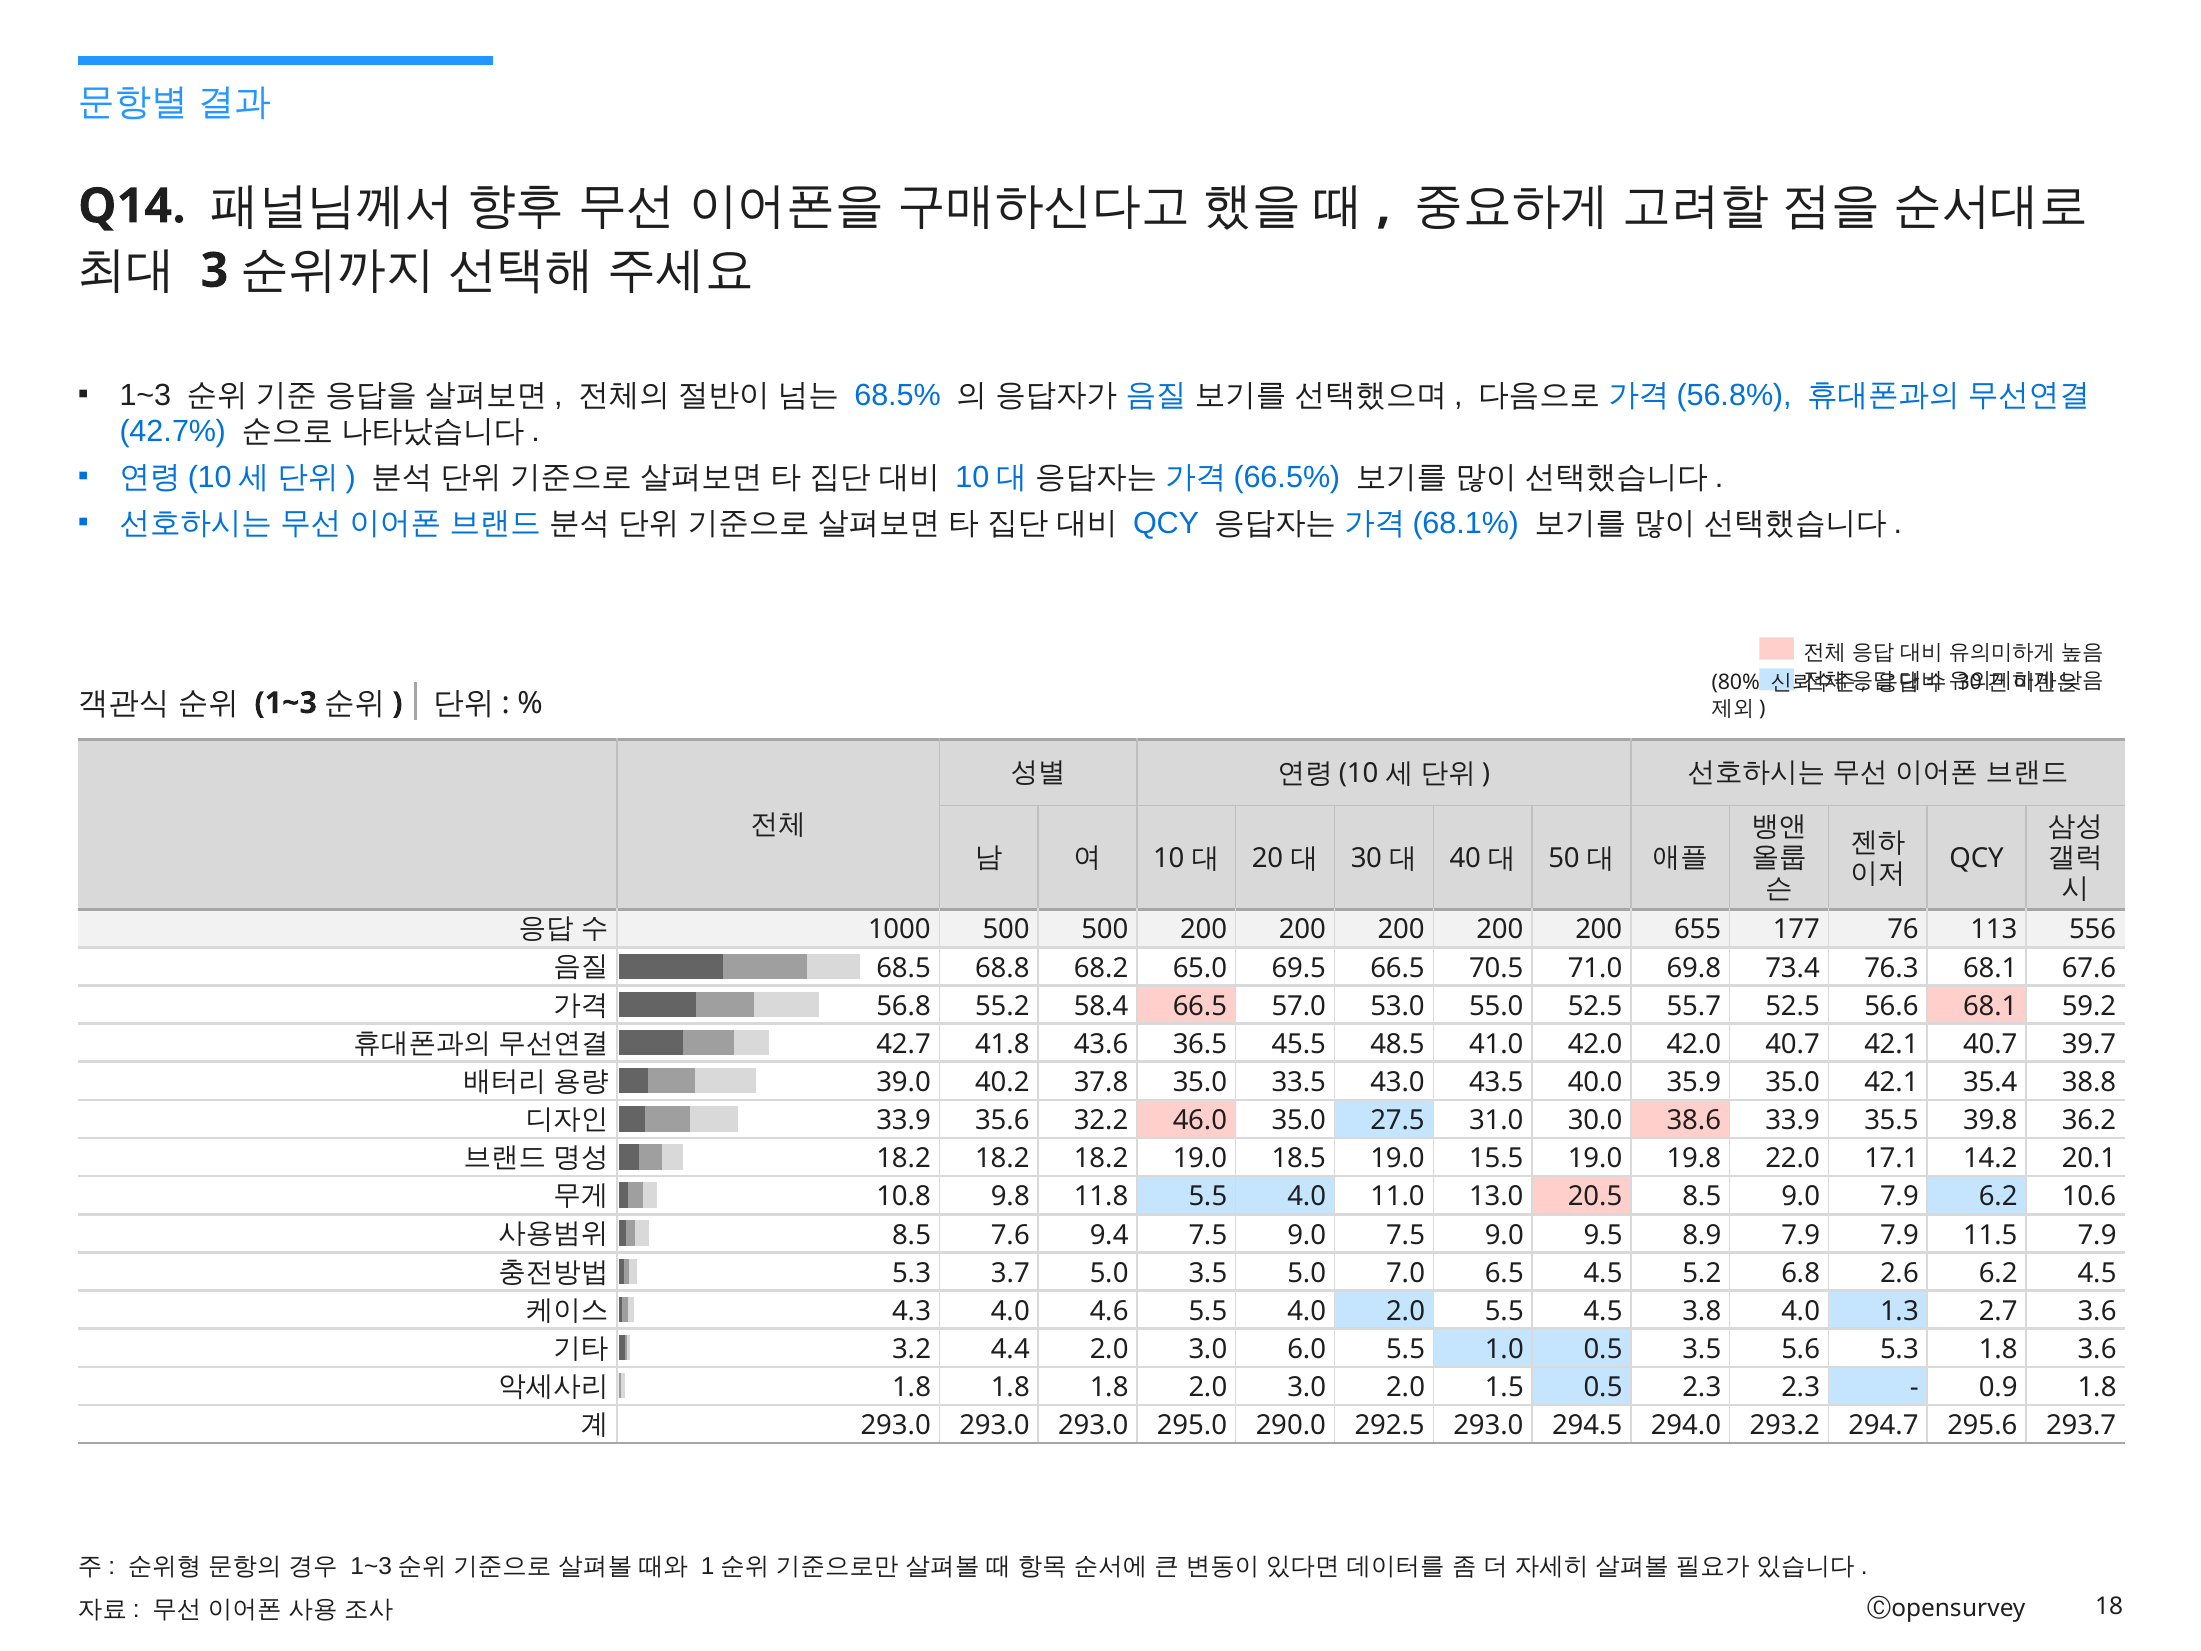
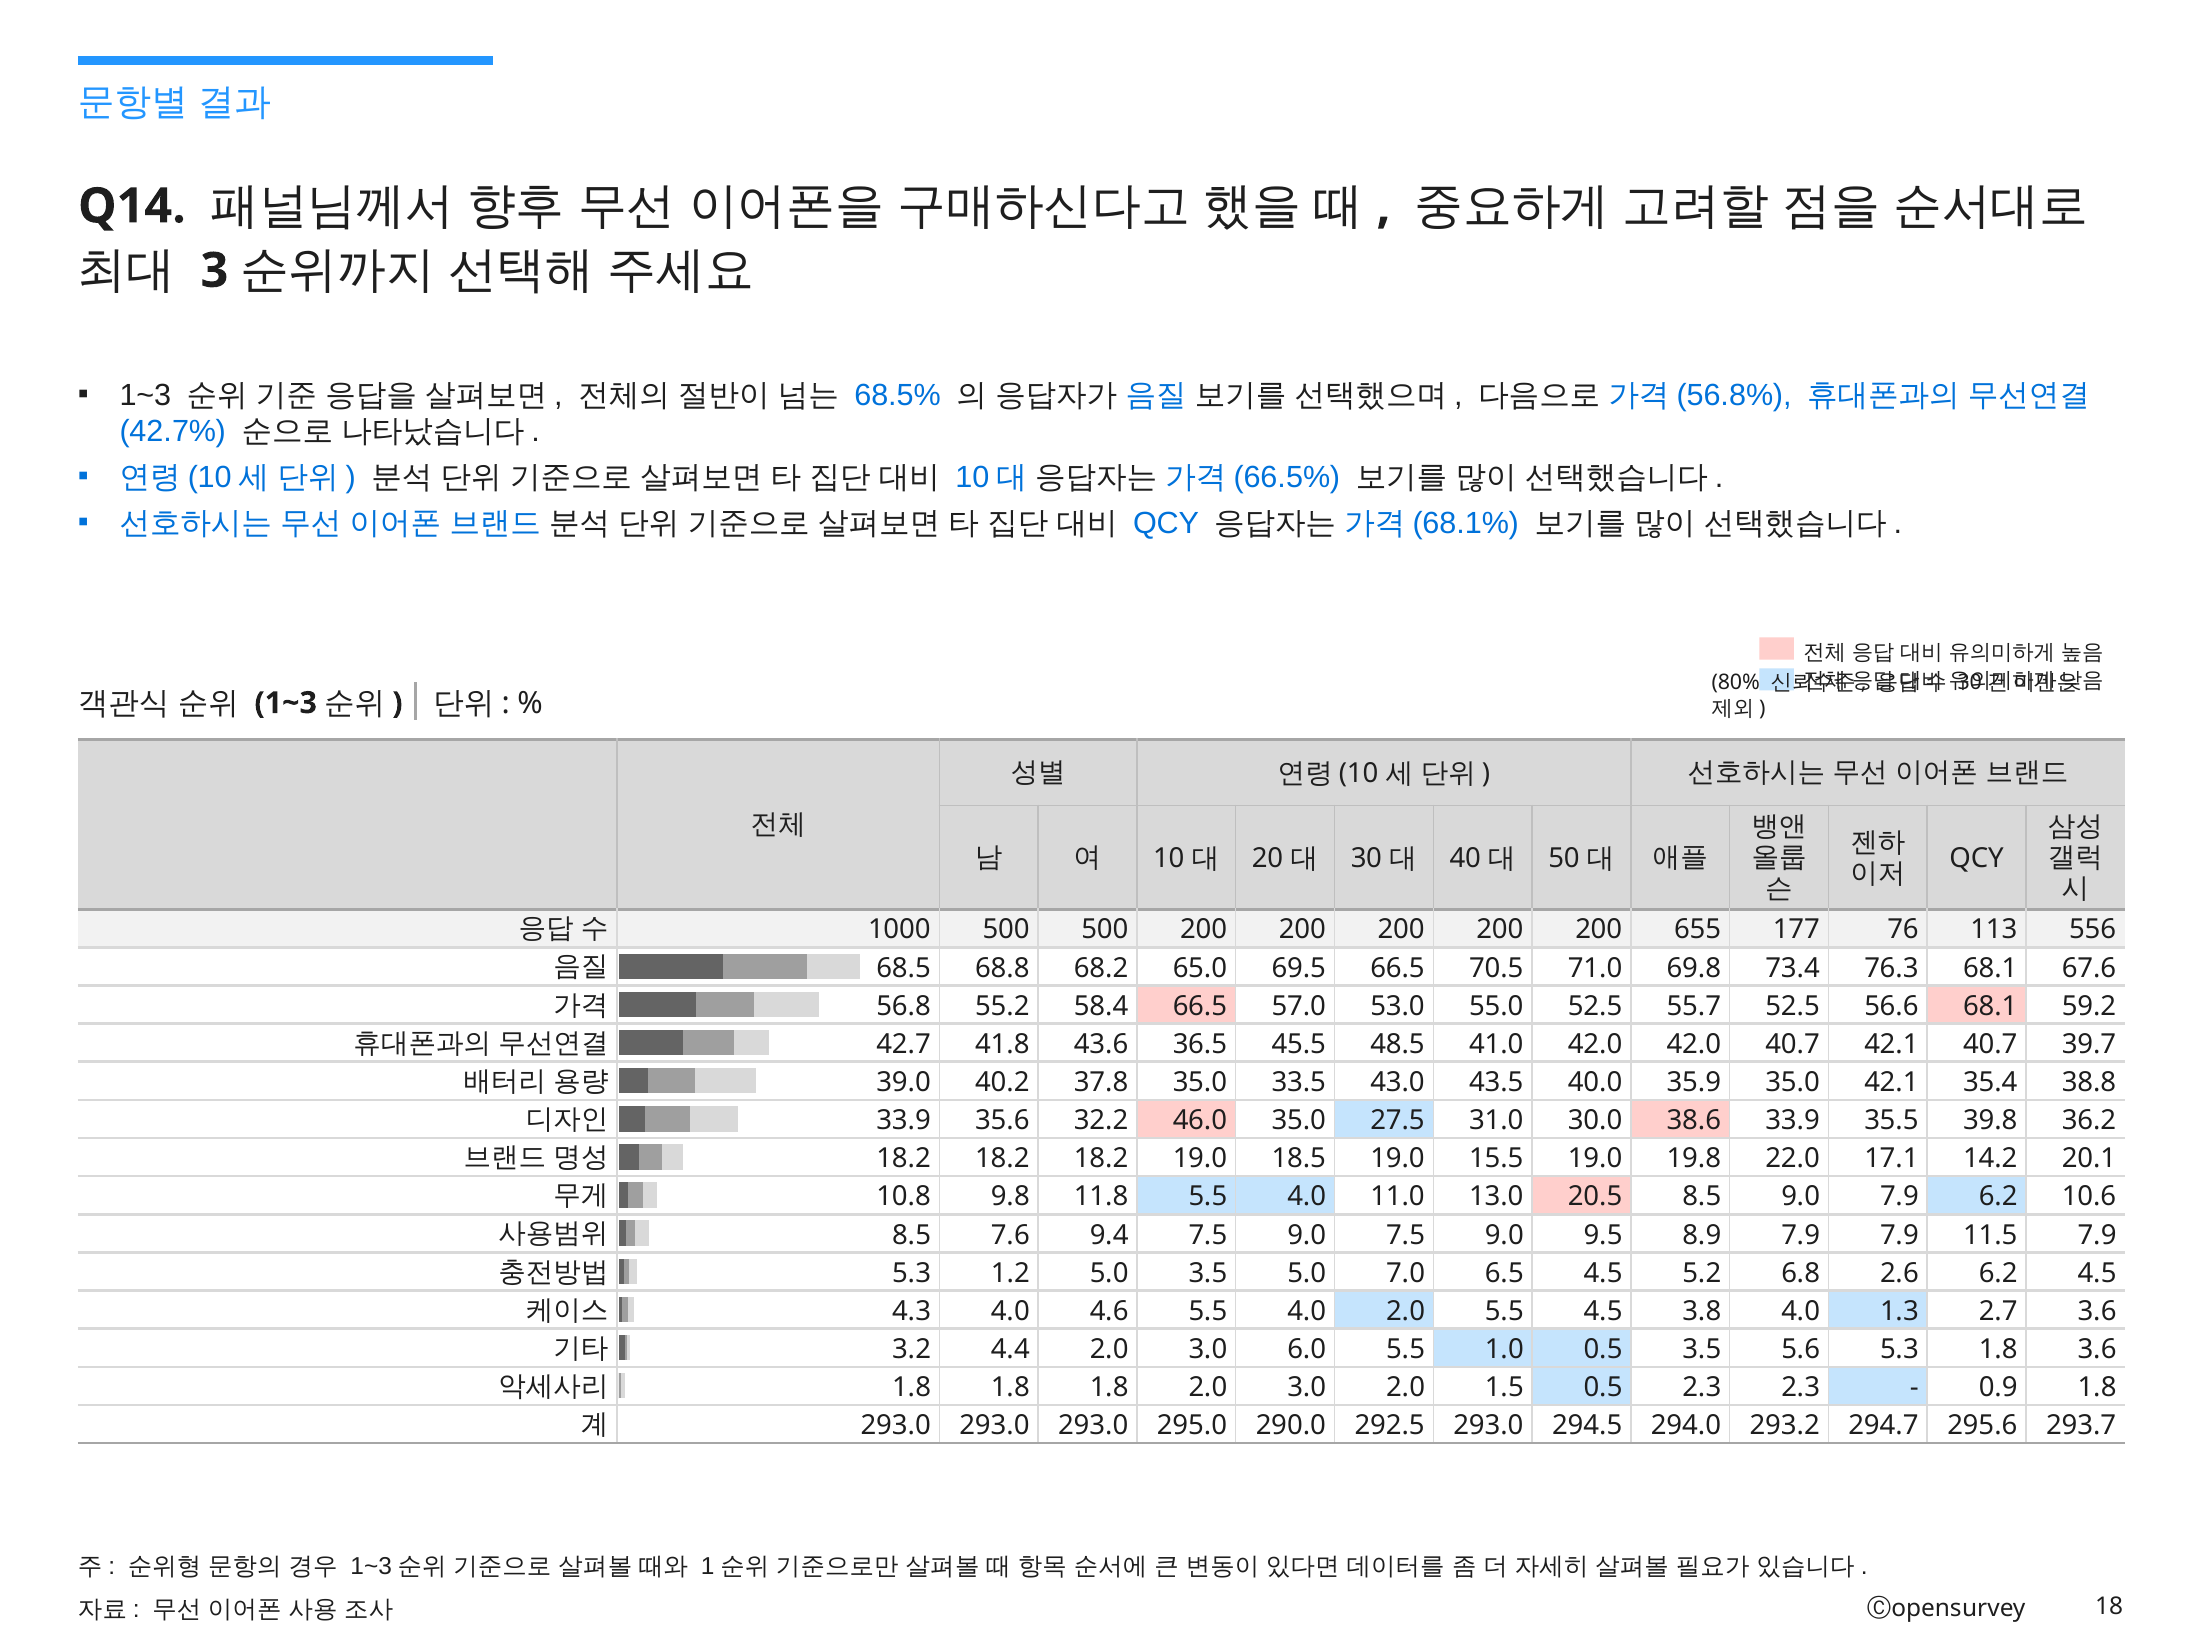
3.7: 3.7 -> 1.2 (1010, 1273)
